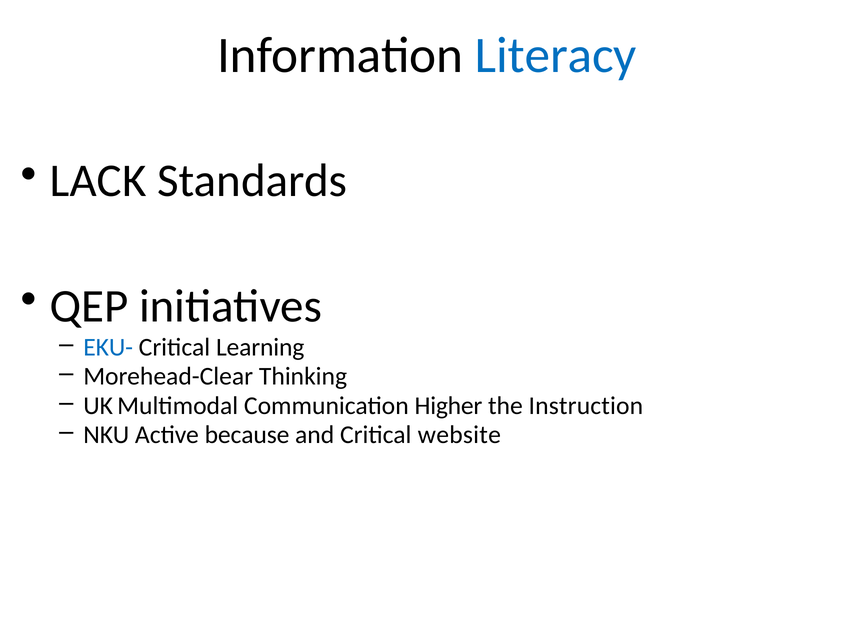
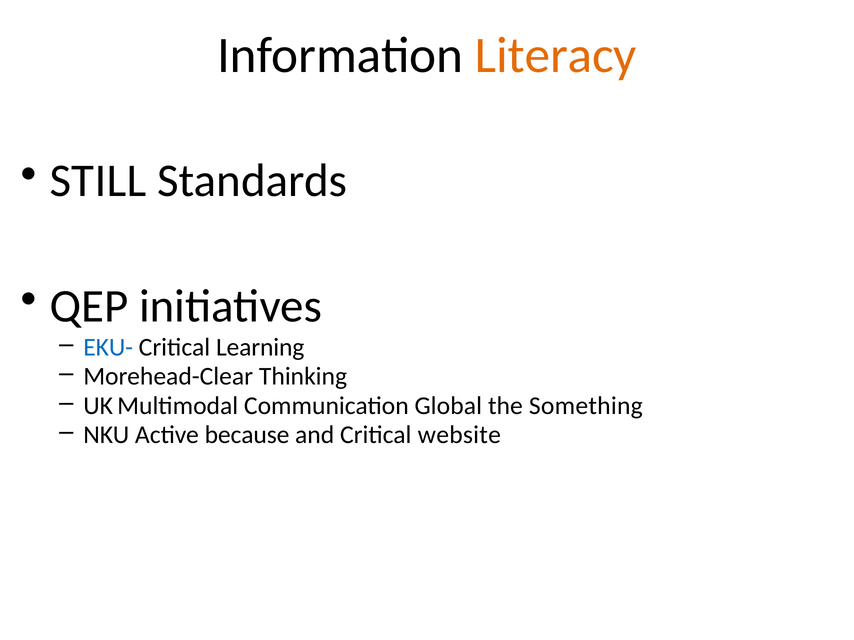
Literacy colour: blue -> orange (556, 55)
LACK: LACK -> STILL (98, 181)
Higher: Higher -> Global (448, 406)
Instruction: Instruction -> Something (586, 406)
